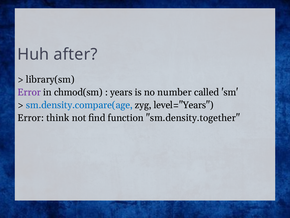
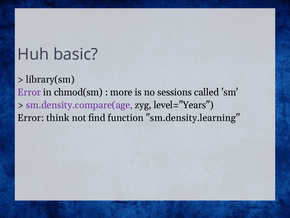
after: after -> basic (76, 54)
years: years -> more (121, 92)
number: number -> sessions (175, 92)
sm.density.compare(age colour: blue -> purple (79, 105)
sm.density.together: sm.density.together -> sm.density.learning (193, 118)
